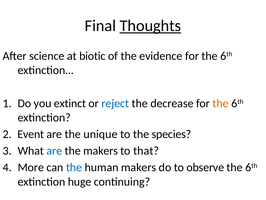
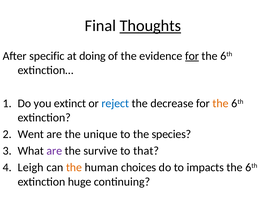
science: science -> specific (47, 56)
biotic: biotic -> doing (92, 56)
for underline: none -> present (192, 56)
Event: Event -> Went (31, 134)
are colour: blue -> purple (54, 150)
the makers: makers -> survive (101, 150)
More: More -> Leigh (31, 167)
the colour: blue -> orange (74, 167)
human makers: makers -> choices (139, 167)
observe: observe -> impacts (205, 167)
